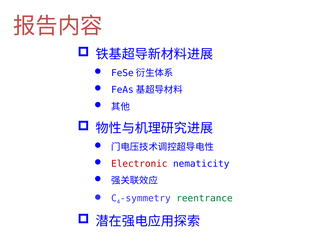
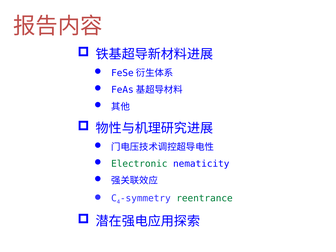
Electronic colour: red -> green (139, 164)
